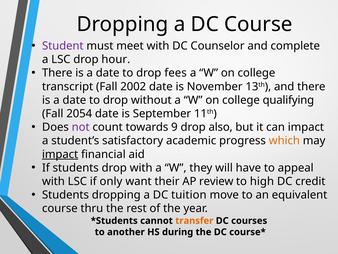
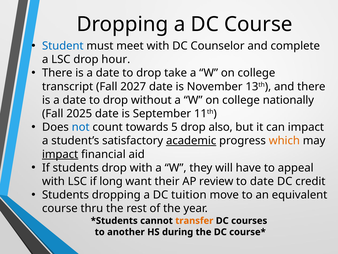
Student colour: purple -> blue (63, 46)
fees: fees -> take (176, 73)
2002: 2002 -> 2027 (133, 86)
qualifying: qualifying -> nationally (288, 100)
2054: 2054 -> 2025 (79, 113)
not colour: purple -> blue (81, 127)
9: 9 -> 5 (174, 127)
academic underline: none -> present (191, 140)
only: only -> long (111, 181)
to high: high -> date (262, 181)
